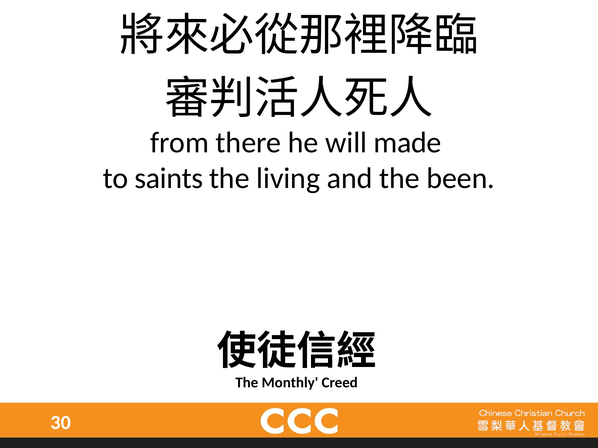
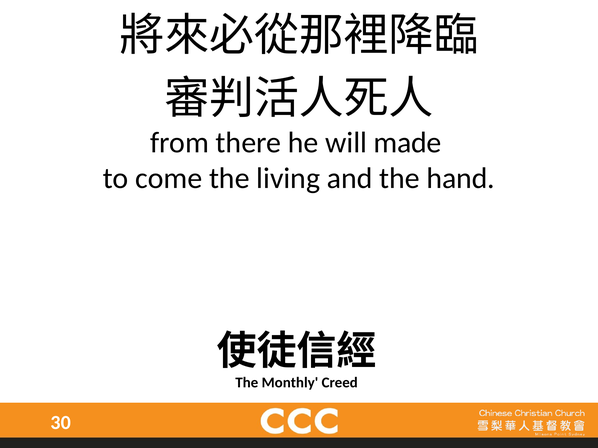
saints: saints -> come (169, 179)
been: been -> hand (461, 179)
